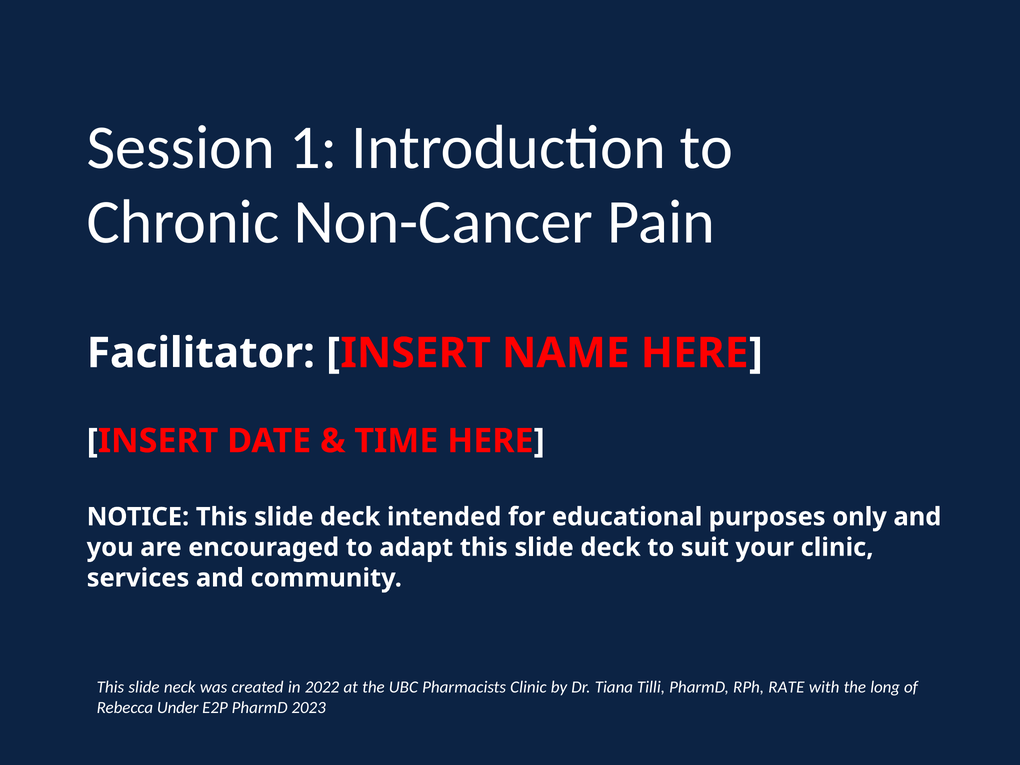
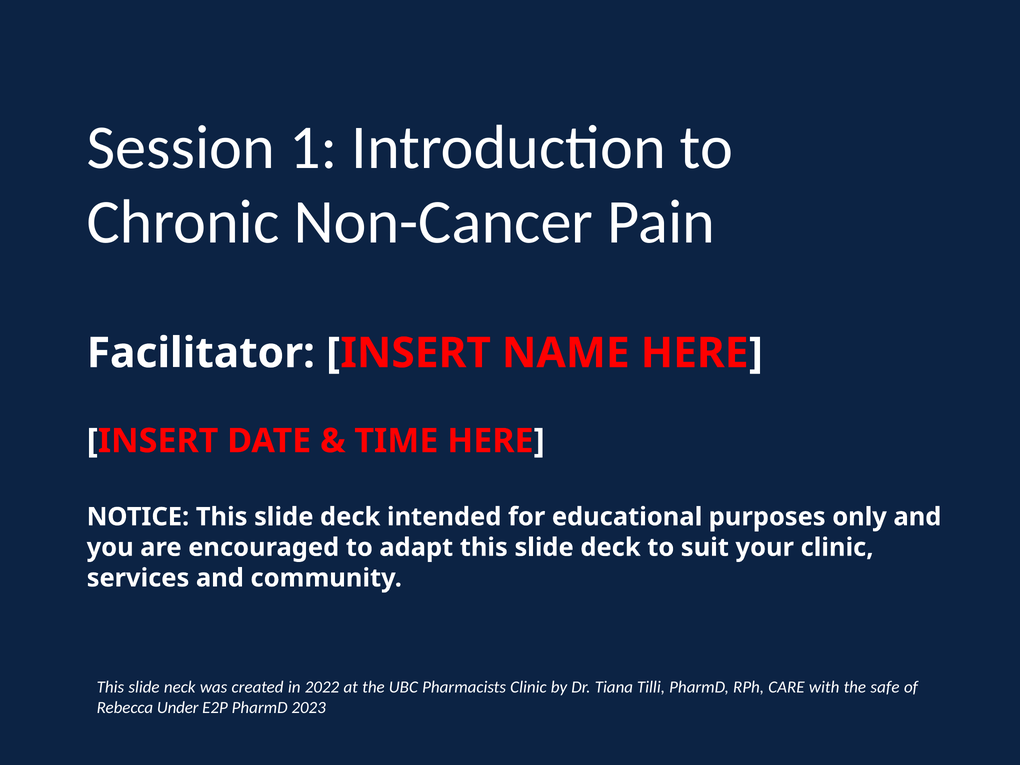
RATE: RATE -> CARE (786, 687)
long: long -> safe (885, 687)
